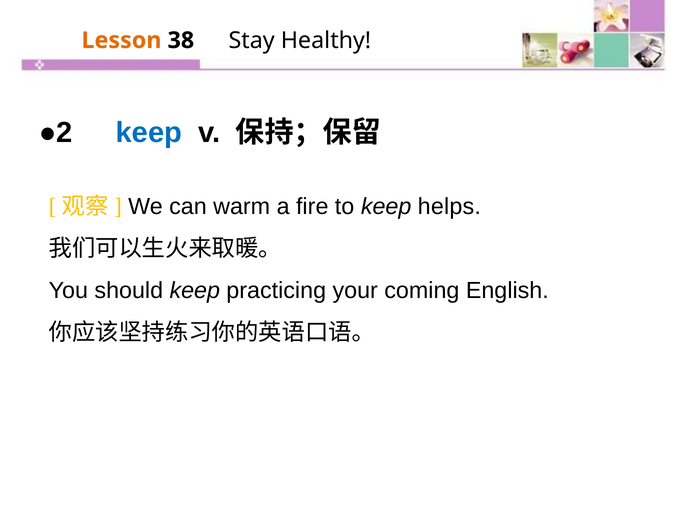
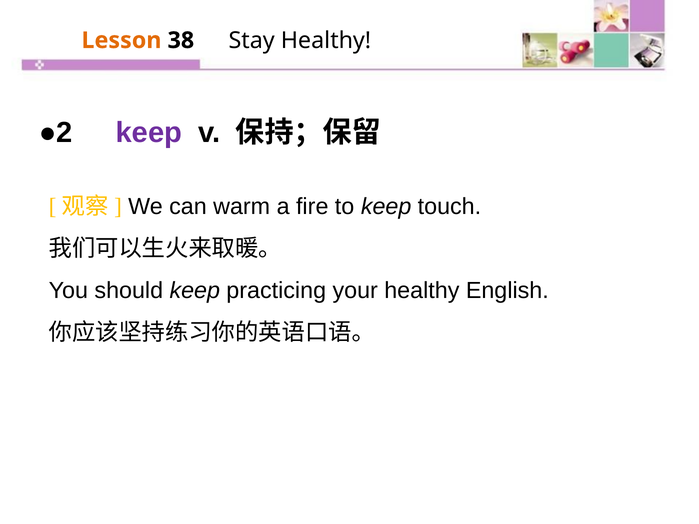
keep colour: blue -> purple (149, 133)
helps: helps -> touch (449, 207)
your coming: coming -> healthy (422, 291)
